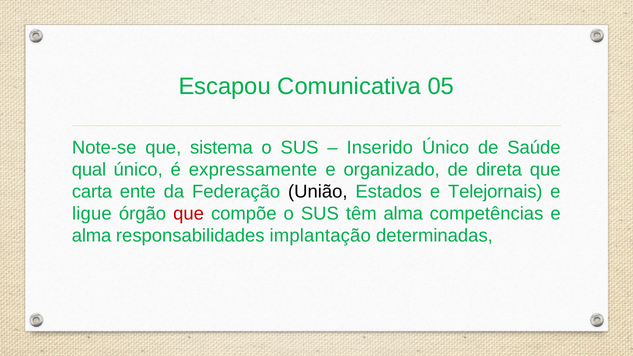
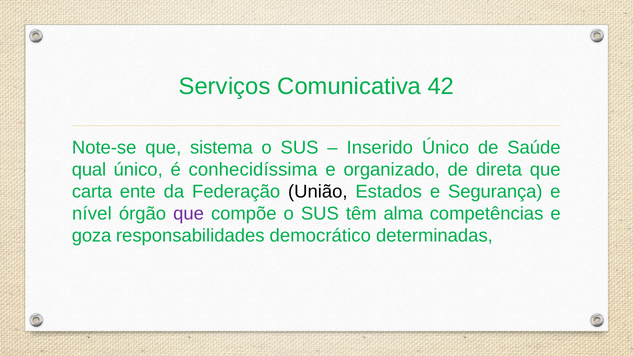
Escapou: Escapou -> Serviços (225, 86)
05: 05 -> 42 (441, 86)
expressamente: expressamente -> conhecidíssima (253, 170)
Telejornais: Telejornais -> Segurança (495, 192)
ligue: ligue -> nível (92, 214)
que colour: red -> purple (189, 214)
alma: alma -> goza (92, 236)
implantação: implantação -> democrático (320, 236)
